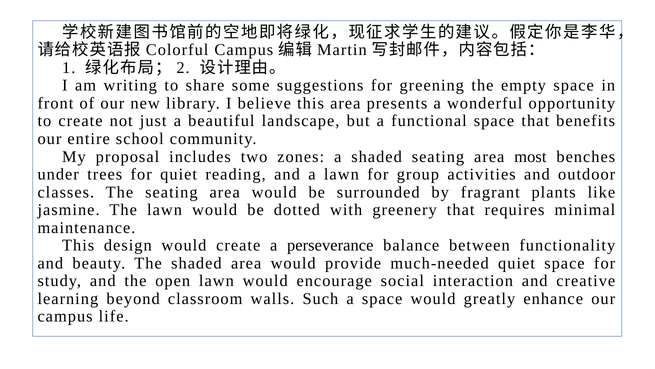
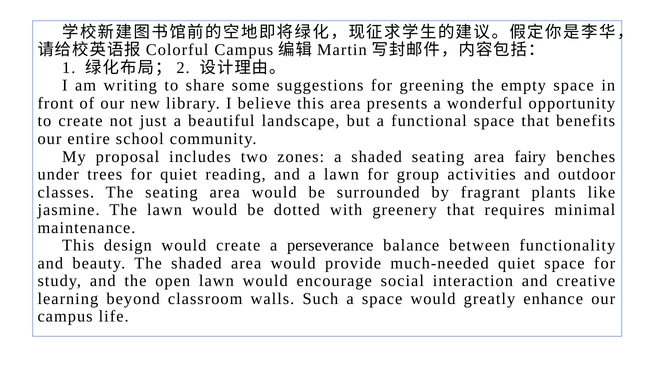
most: most -> fairy (530, 156)
